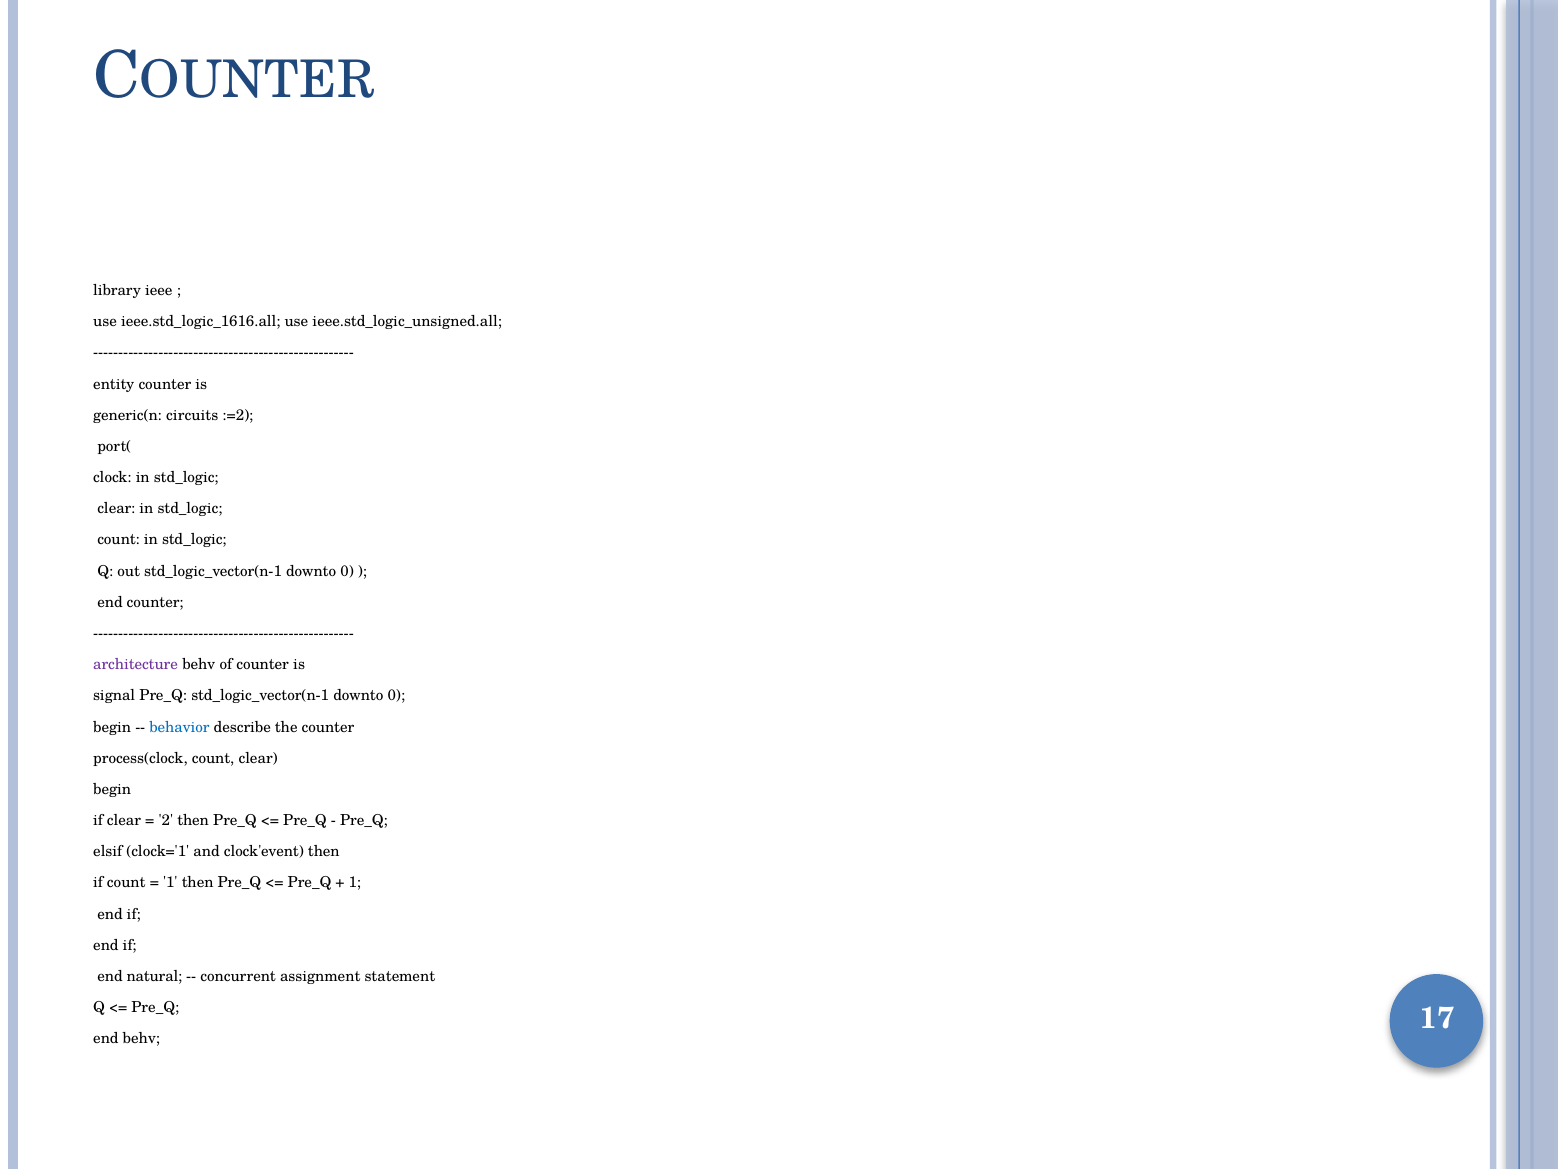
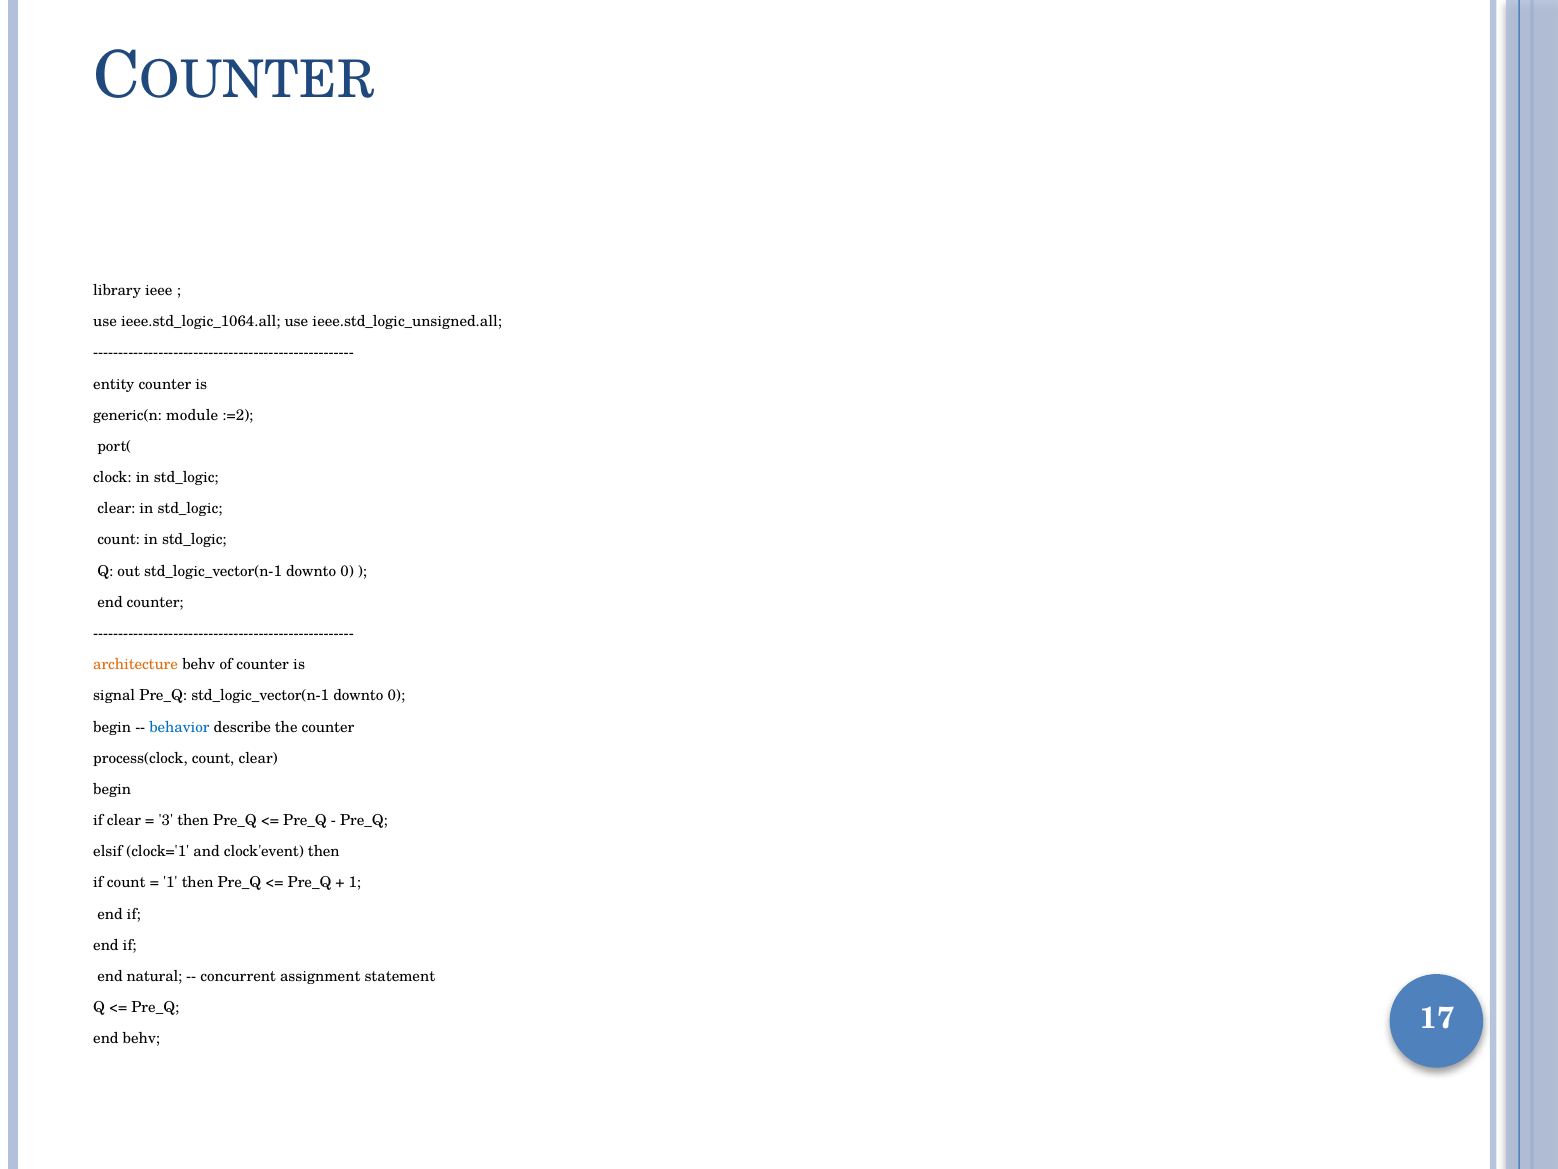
ieee.std_logic_1616.all: ieee.std_logic_1616.all -> ieee.std_logic_1064.all (201, 322)
circuits: circuits -> module (192, 415)
architecture colour: purple -> orange (136, 664)
2: 2 -> 3 (166, 820)
